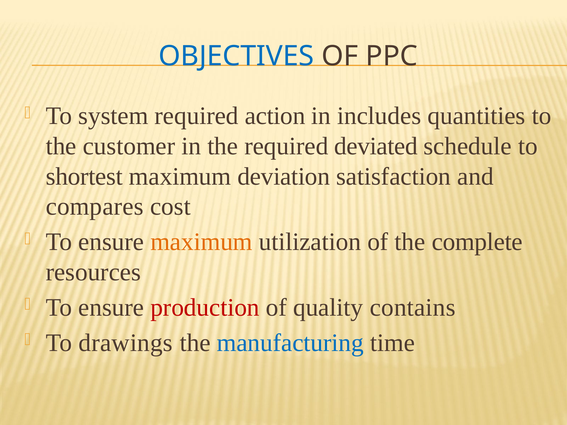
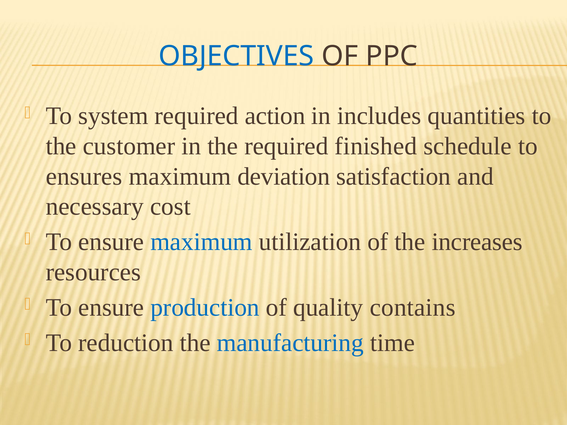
deviated: deviated -> finished (376, 146)
shortest: shortest -> ensures (84, 177)
compares: compares -> necessary (95, 207)
maximum colour: orange -> blue (201, 242)
complete: complete -> increases (477, 242)
production colour: red -> blue (205, 308)
drawings: drawings -> reduction (126, 343)
